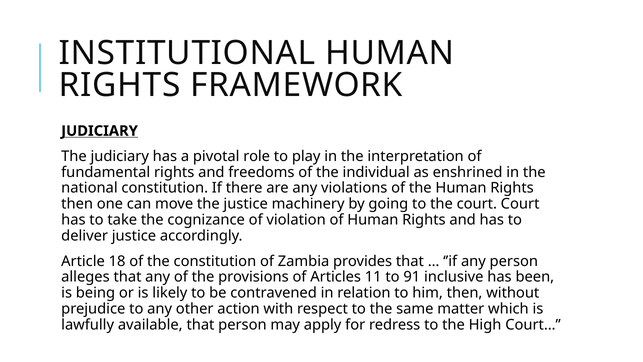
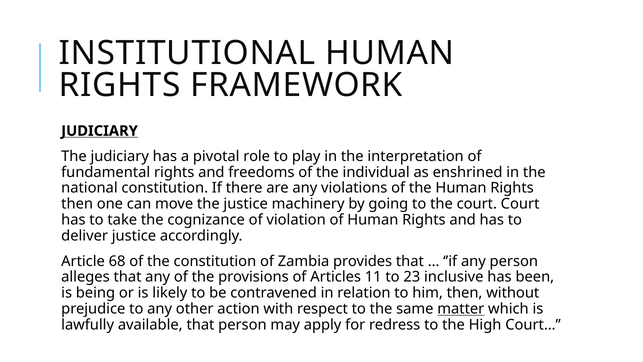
18: 18 -> 68 (117, 261)
91: 91 -> 23 (412, 277)
matter underline: none -> present (461, 309)
